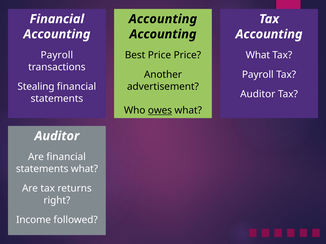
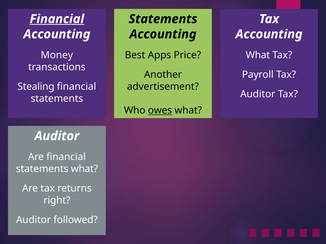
Financial underline: none -> present (57, 19)
Accounting: Accounting -> Statements (163, 19)
Payroll: Payroll -> Money (57, 55)
Best Price: Price -> Apps (159, 55)
Income: Income -> Auditor (34, 220)
